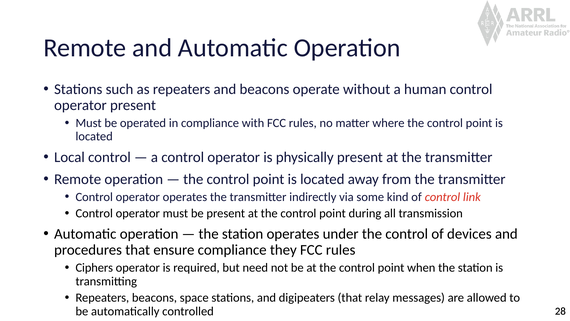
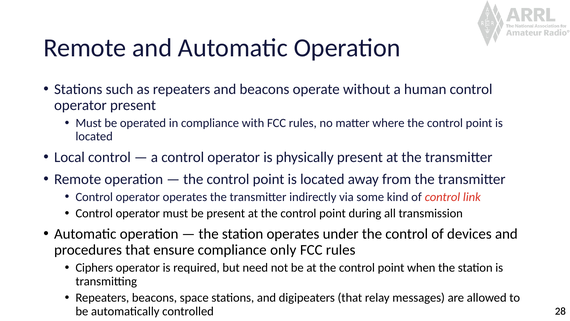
they: they -> only (283, 250)
